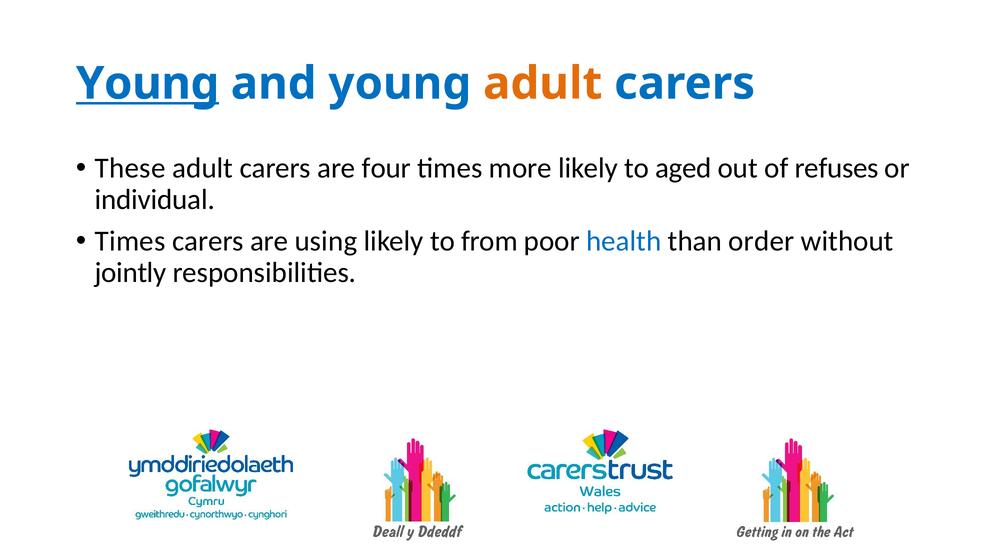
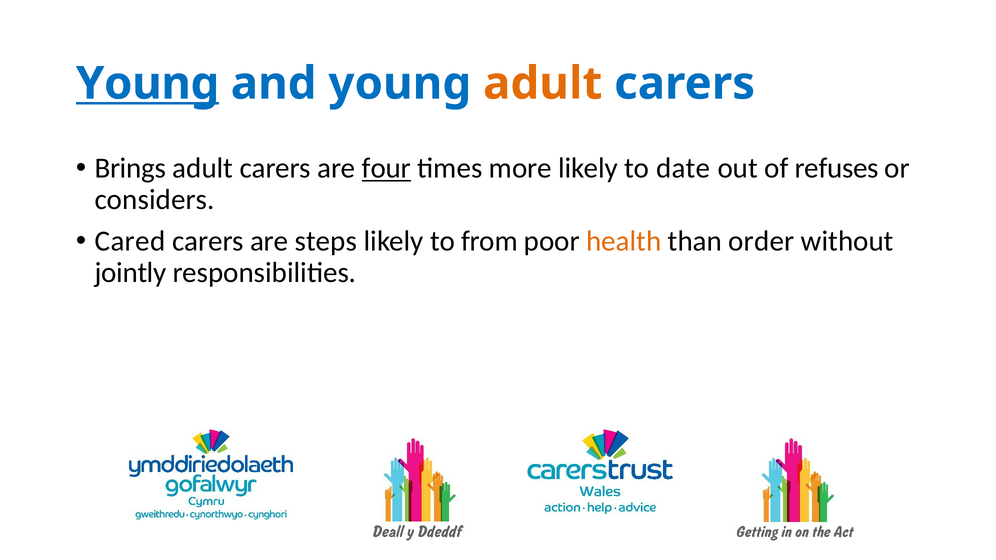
These: These -> Brings (130, 168)
four underline: none -> present (386, 168)
aged: aged -> date (683, 168)
individual: individual -> considers (155, 200)
Times: Times -> Cared (130, 241)
using: using -> steps (326, 241)
health colour: blue -> orange (624, 241)
